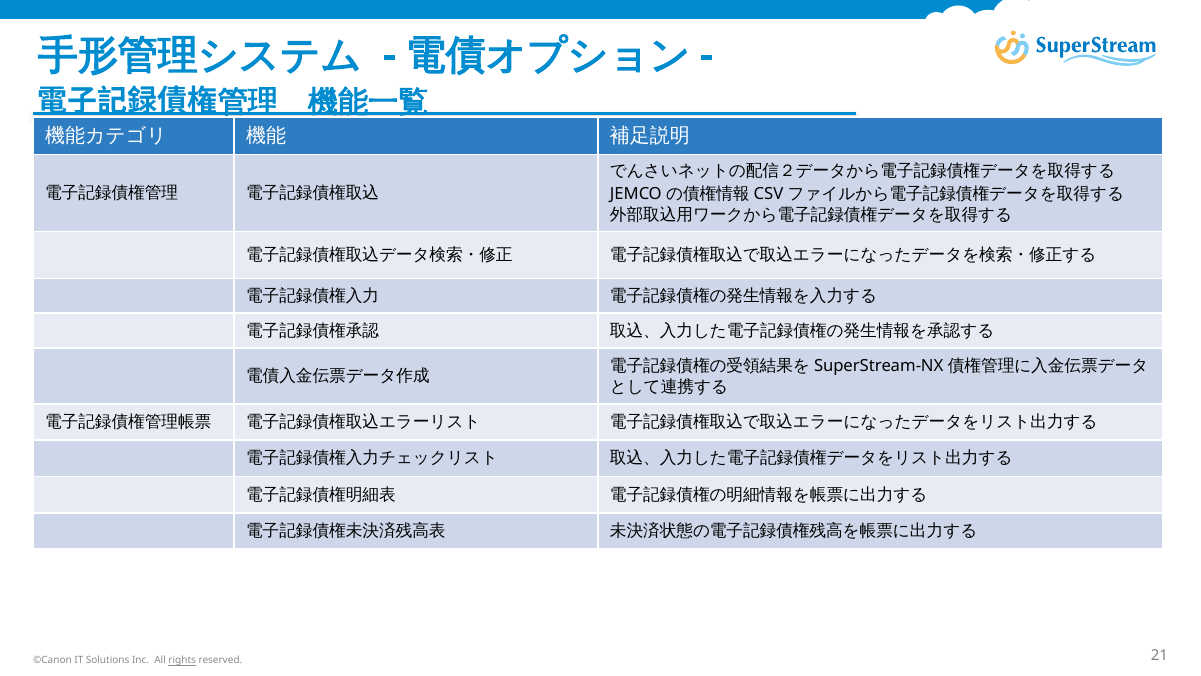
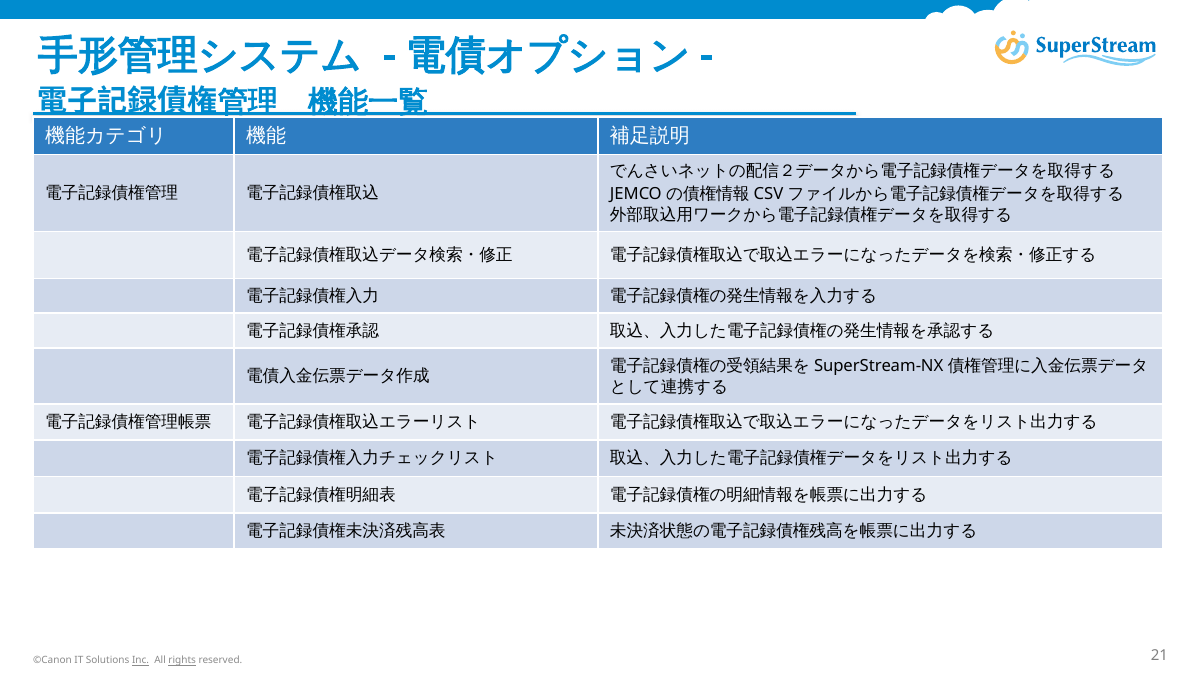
Inc underline: none -> present (141, 660)
